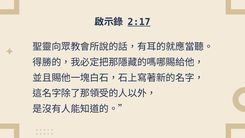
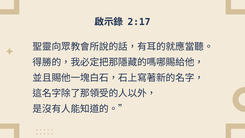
2:17 underline: present -> none (139, 22)
